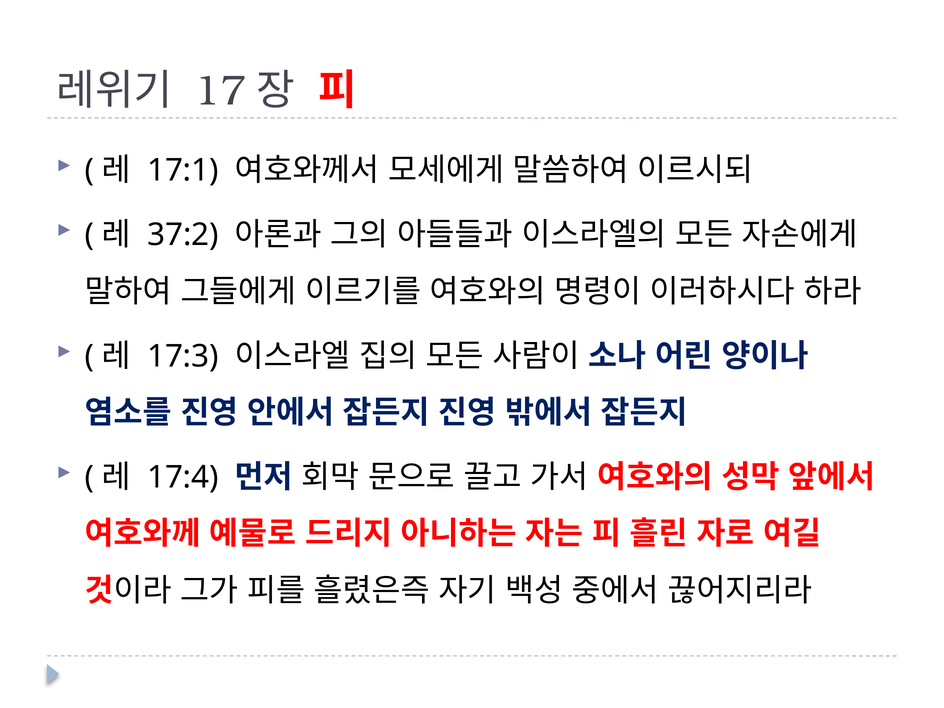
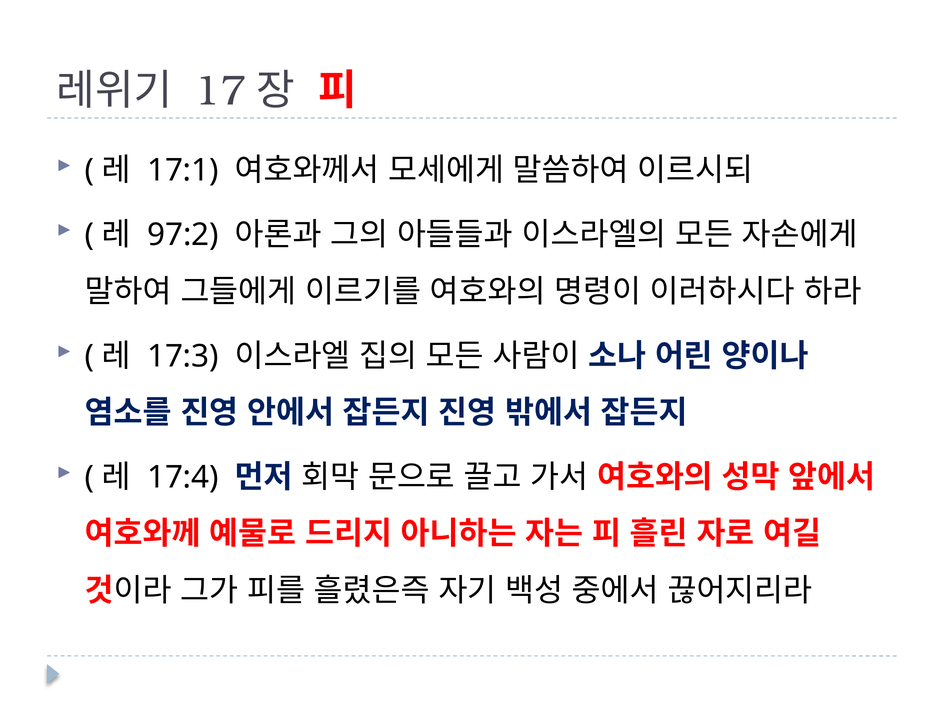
37:2: 37:2 -> 97:2 (183, 235)
